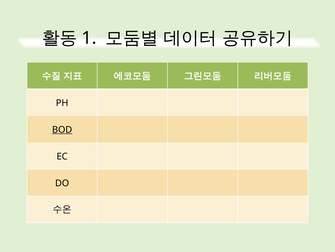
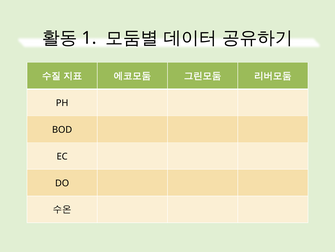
BOD underline: present -> none (62, 129)
